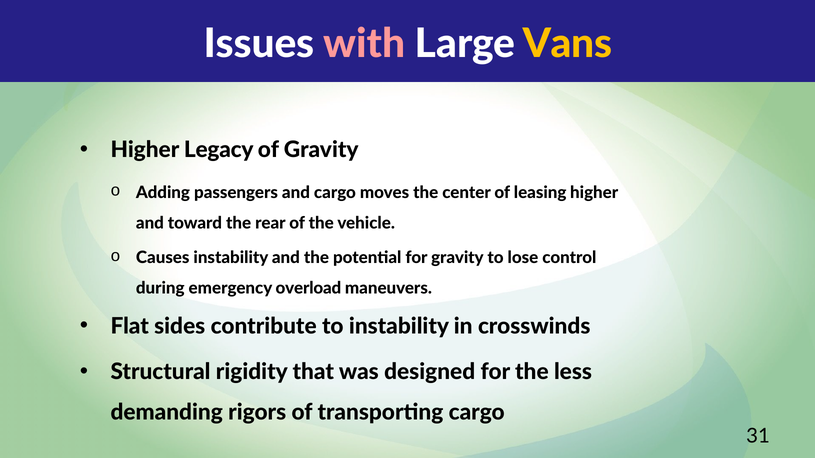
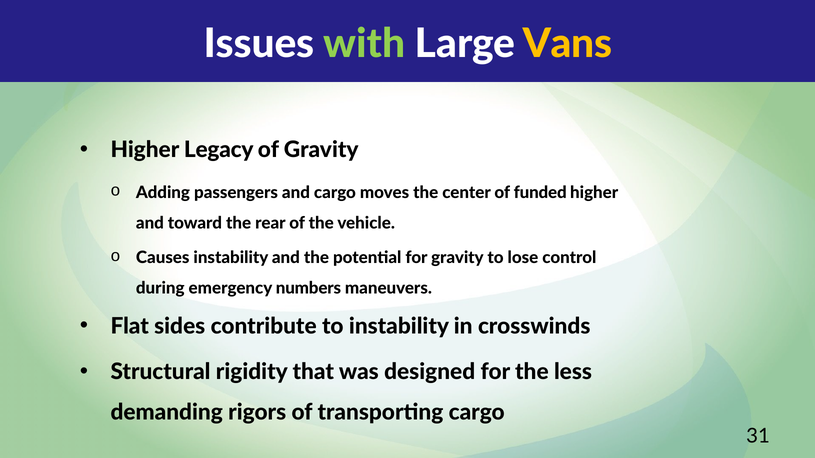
with colour: pink -> light green (364, 44)
leasing: leasing -> funded (540, 193)
overload: overload -> numbers (308, 289)
